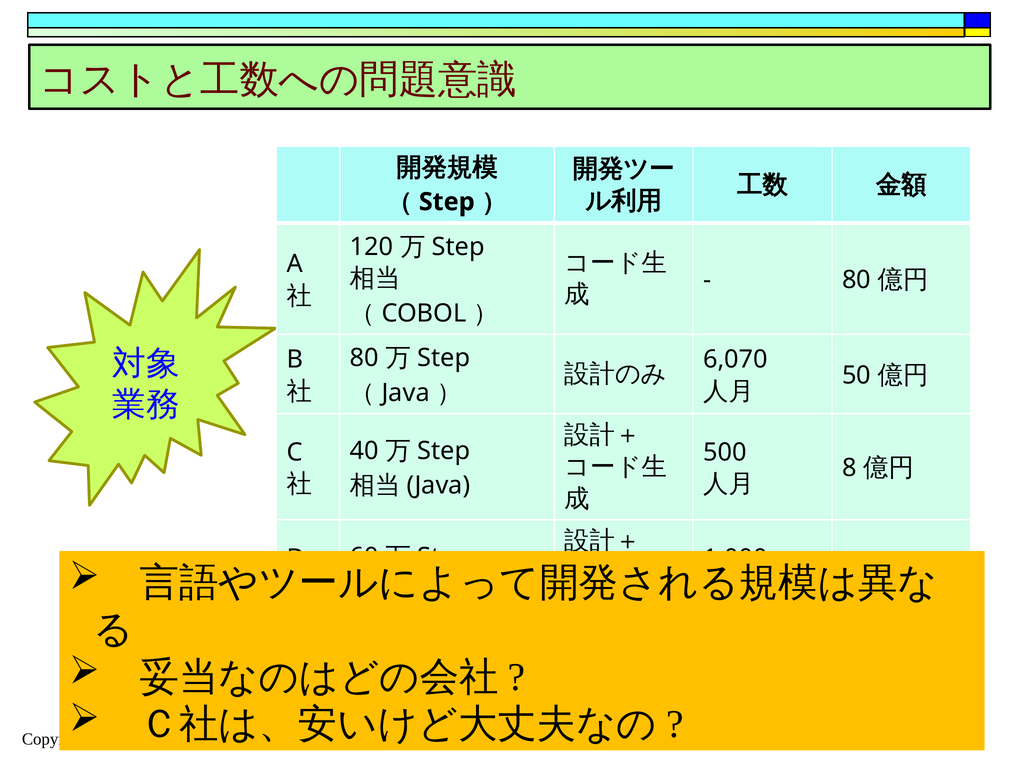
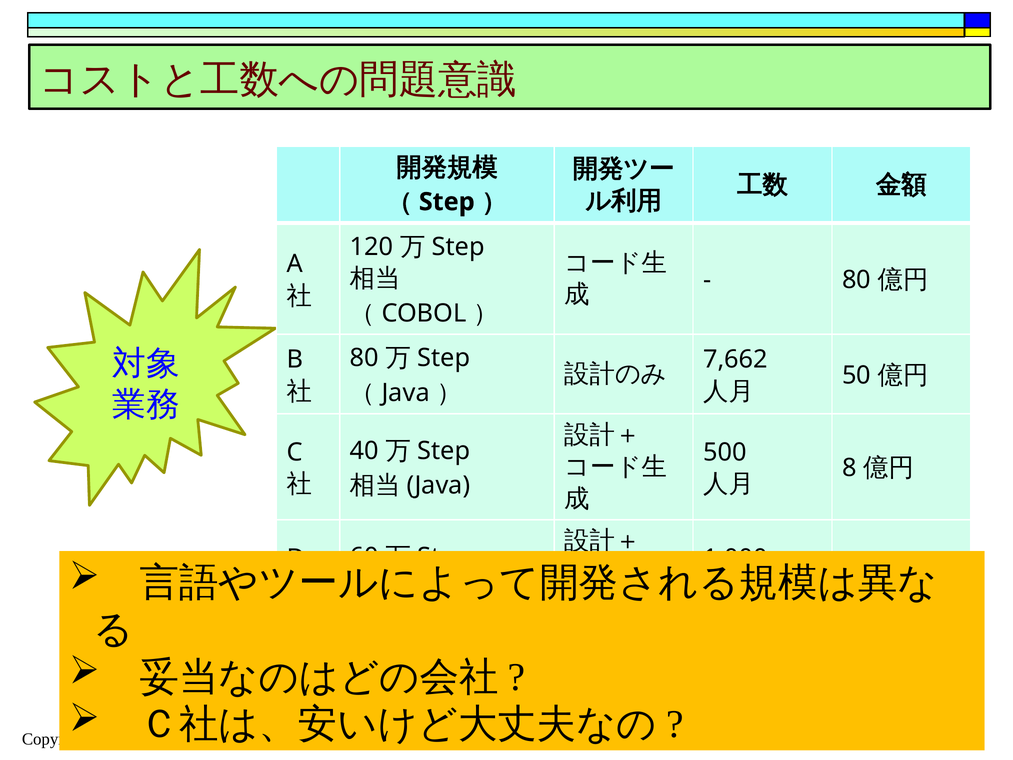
6,070: 6,070 -> 7,662 (736, 359)
